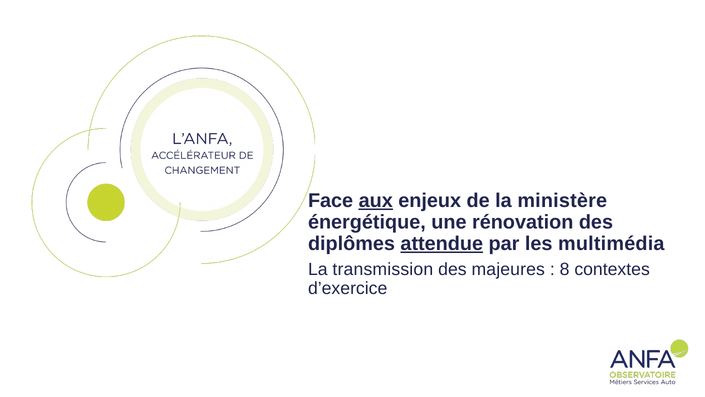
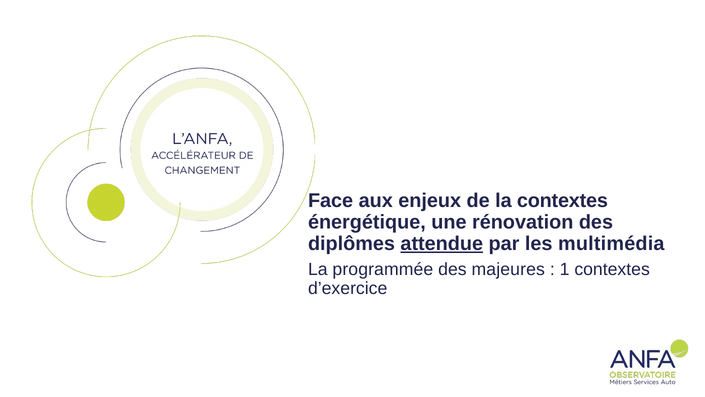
aux underline: present -> none (376, 200)
la ministère: ministère -> contextes (562, 200)
transmission: transmission -> programmée (383, 269)
8: 8 -> 1 (565, 269)
